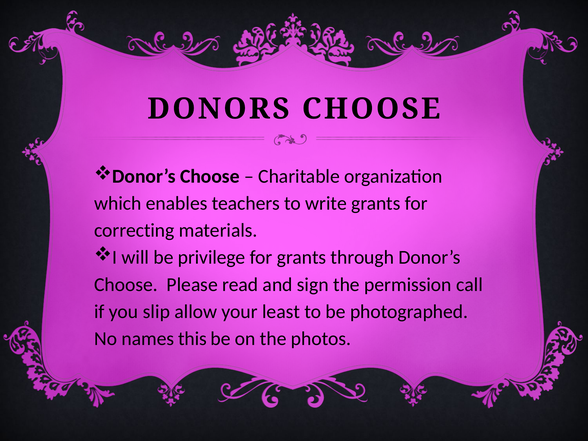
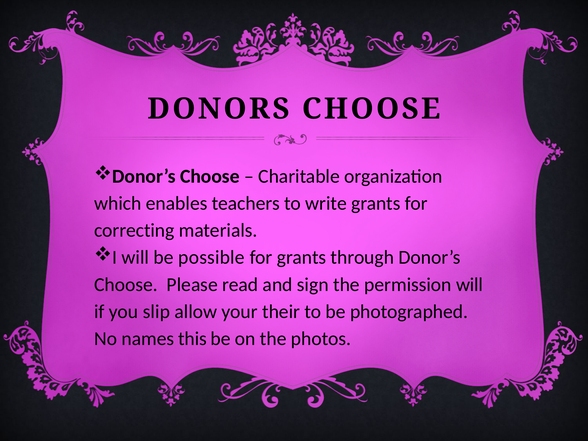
privilege: privilege -> possible (211, 258)
permission call: call -> will (470, 285)
least: least -> their (281, 312)
